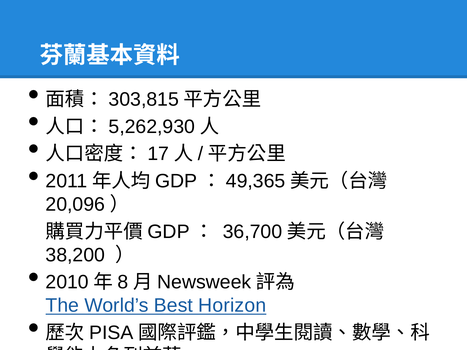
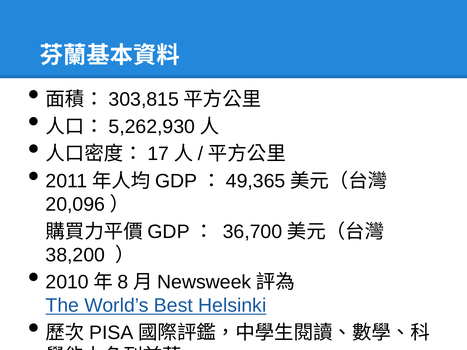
Horizon: Horizon -> Helsinki (232, 306)
